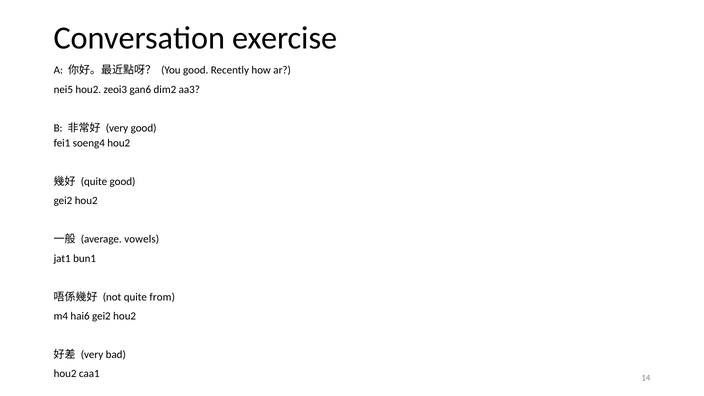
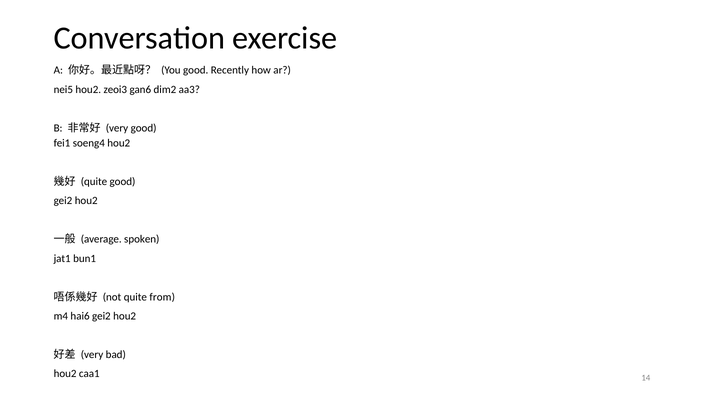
vowels: vowels -> spoken (142, 239)
